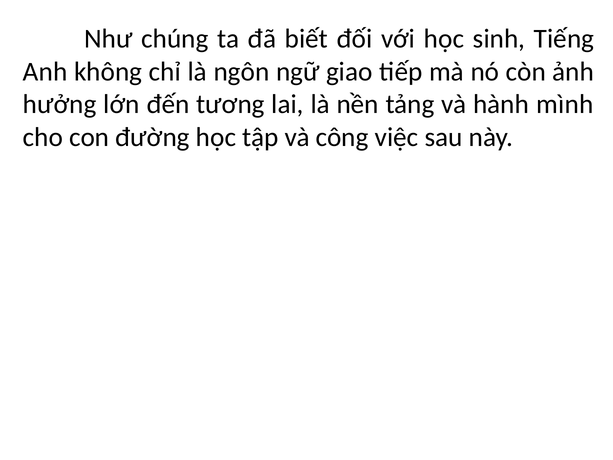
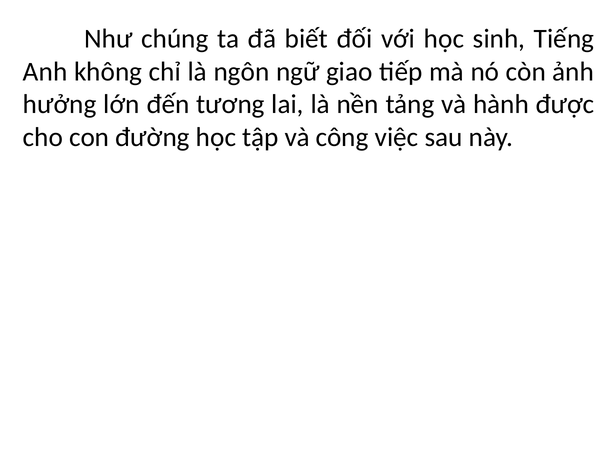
mình: mình -> được (565, 104)
